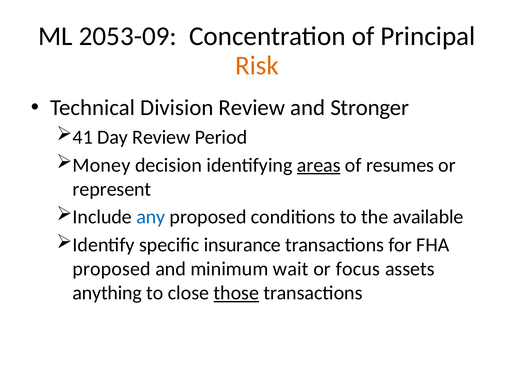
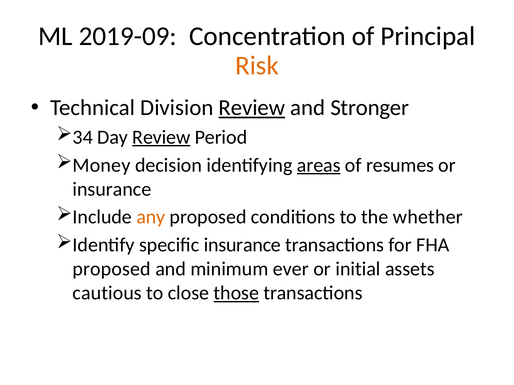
2053-09: 2053-09 -> 2019-09 (128, 36)
Review underline: none -> present (252, 108)
41: 41 -> 34 (83, 137)
Review underline: none -> present (161, 137)
represent: represent -> insurance (112, 189)
any colour: blue -> orange (151, 217)
available: available -> whether (428, 217)
wait: wait -> ever (291, 269)
focus: focus -> initial (358, 269)
anything: anything -> cautious (107, 293)
